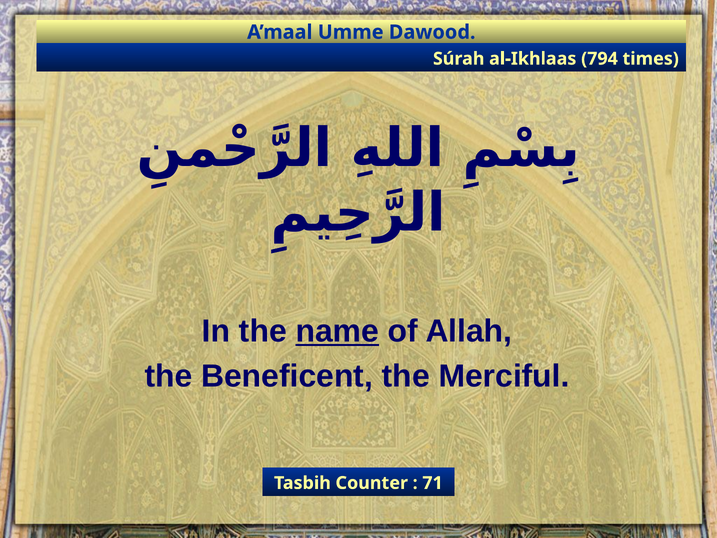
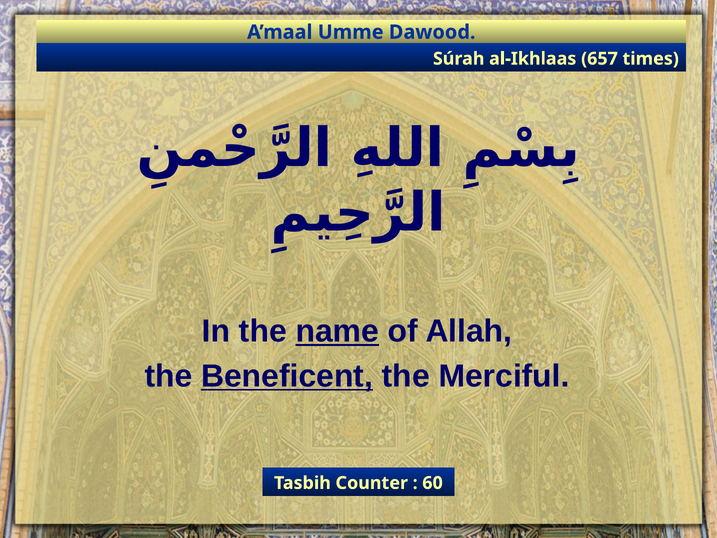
794: 794 -> 657 (599, 59)
Beneficent underline: none -> present (287, 376)
71: 71 -> 60 (433, 483)
